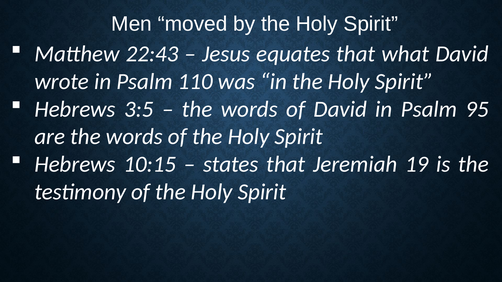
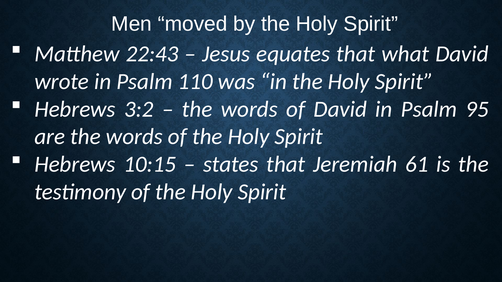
3:5: 3:5 -> 3:2 (139, 109)
19: 19 -> 61 (417, 165)
